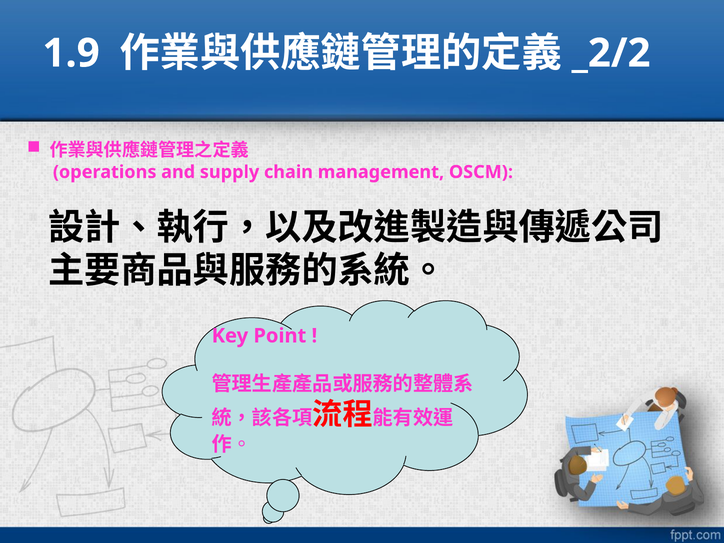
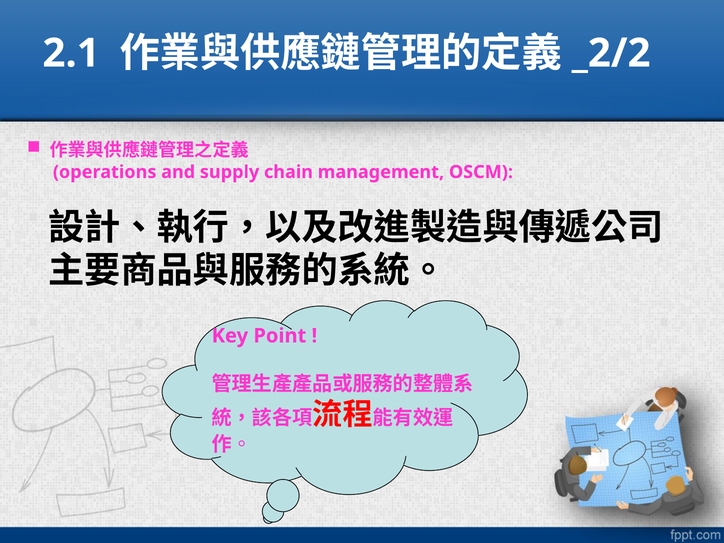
1.9: 1.9 -> 2.1 (71, 53)
